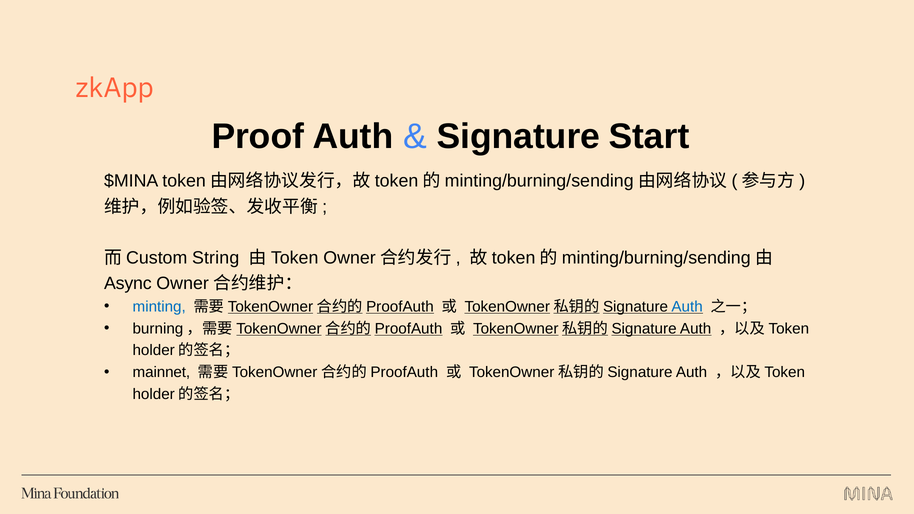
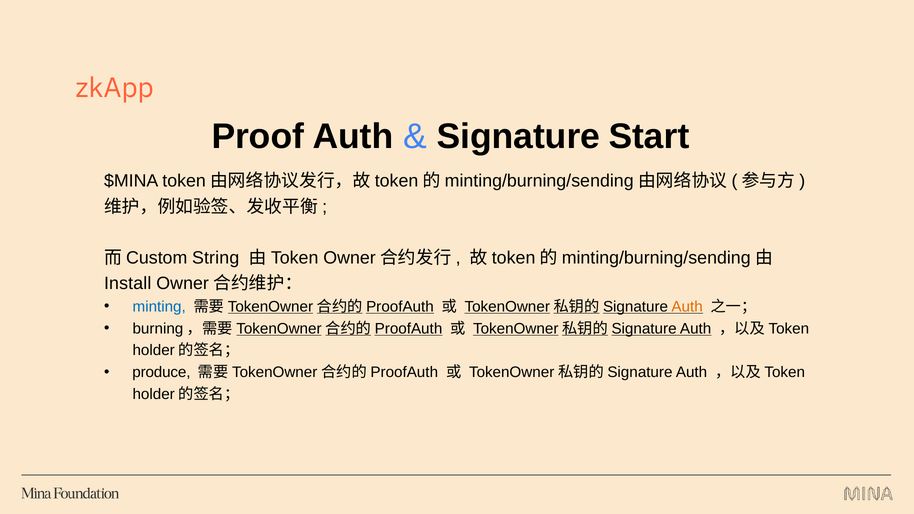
Async: Async -> Install (128, 283)
Auth colour: blue -> orange (687, 307)
mainnet: mainnet -> produce (161, 372)
